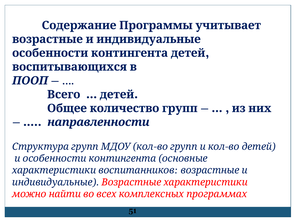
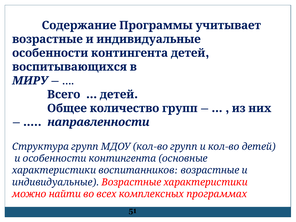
ПООП: ПООП -> МИРУ (30, 81)
